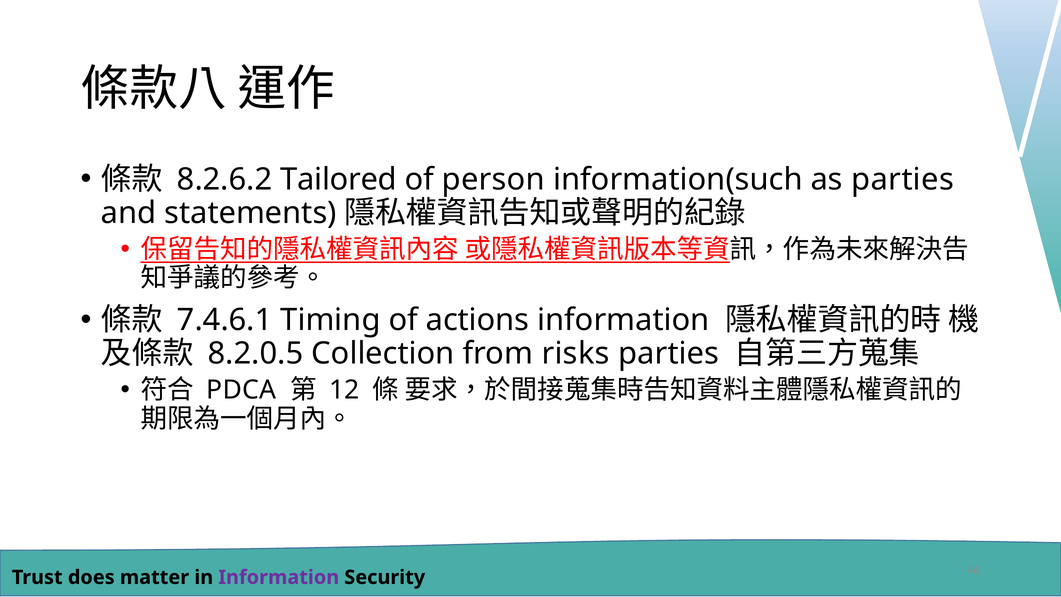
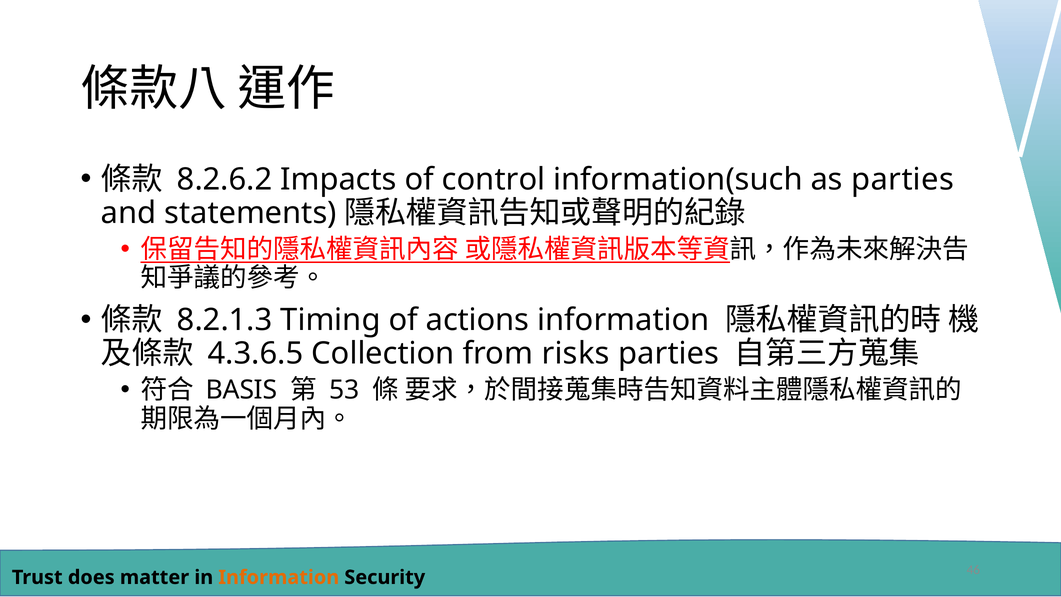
Tailored: Tailored -> Impacts (339, 179)
person: person -> control (494, 179)
7.4.6.1: 7.4.6.1 -> 8.2.1.3 (225, 320)
8.2.0.5: 8.2.0.5 -> 4.3.6.5 (256, 354)
PDCA: PDCA -> BASIS (242, 390)
12: 12 -> 53 (344, 390)
Information colour: purple -> orange (279, 577)
